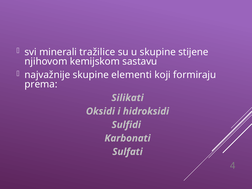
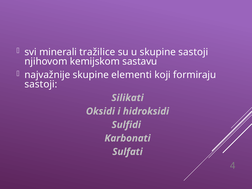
skupine stijene: stijene -> sastoji (193, 52)
prema: prema -> sastoji (41, 84)
